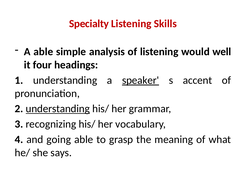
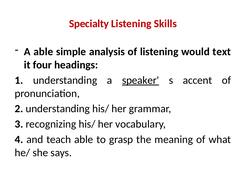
well: well -> text (222, 52)
understanding underline: present -> none (58, 108)
going: going -> teach (59, 139)
